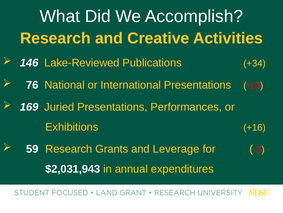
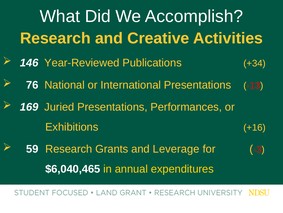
Lake-Reviewed: Lake-Reviewed -> Year-Reviewed (82, 63)
$2,031,943: $2,031,943 -> $6,040,465 (73, 168)
